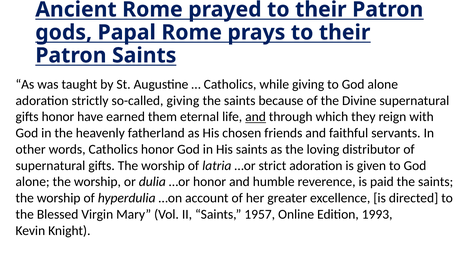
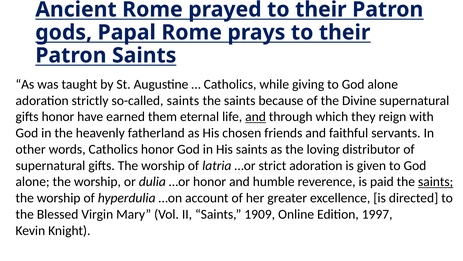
so-called giving: giving -> saints (183, 100)
saints underline: none -> present (436, 181)
1957: 1957 -> 1909 (260, 214)
1993: 1993 -> 1997 (377, 214)
